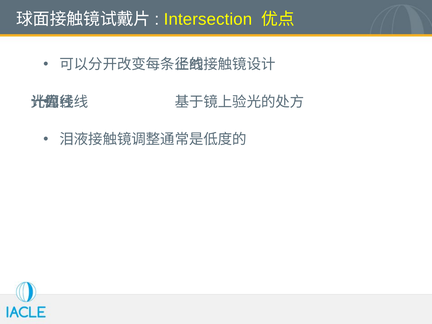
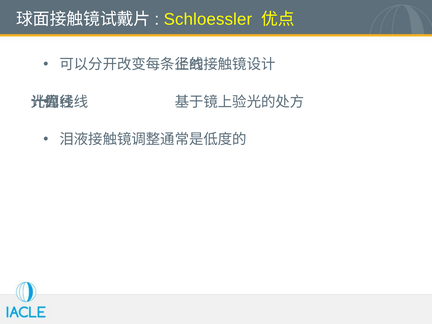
Intersection: Intersection -> Schloessler (208, 19)
